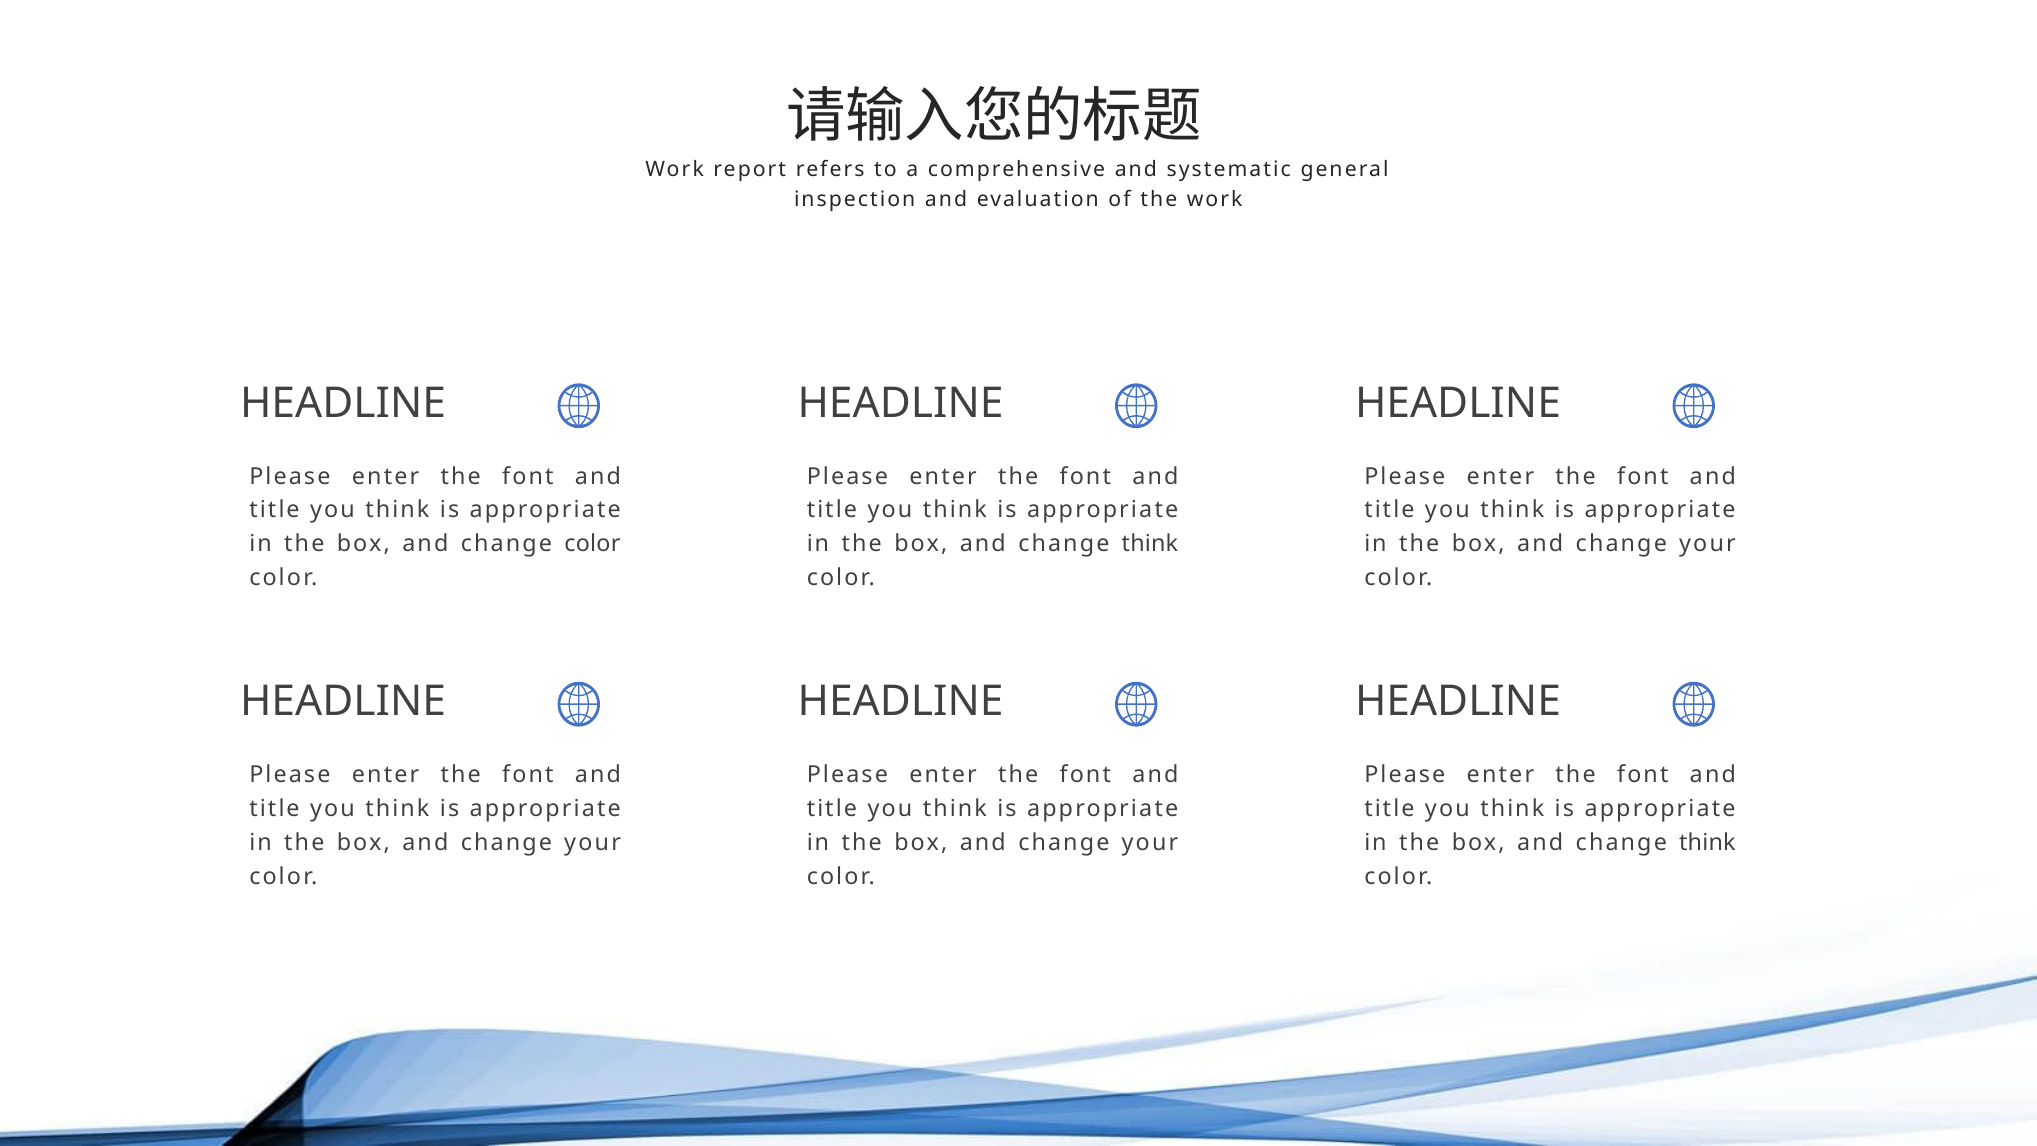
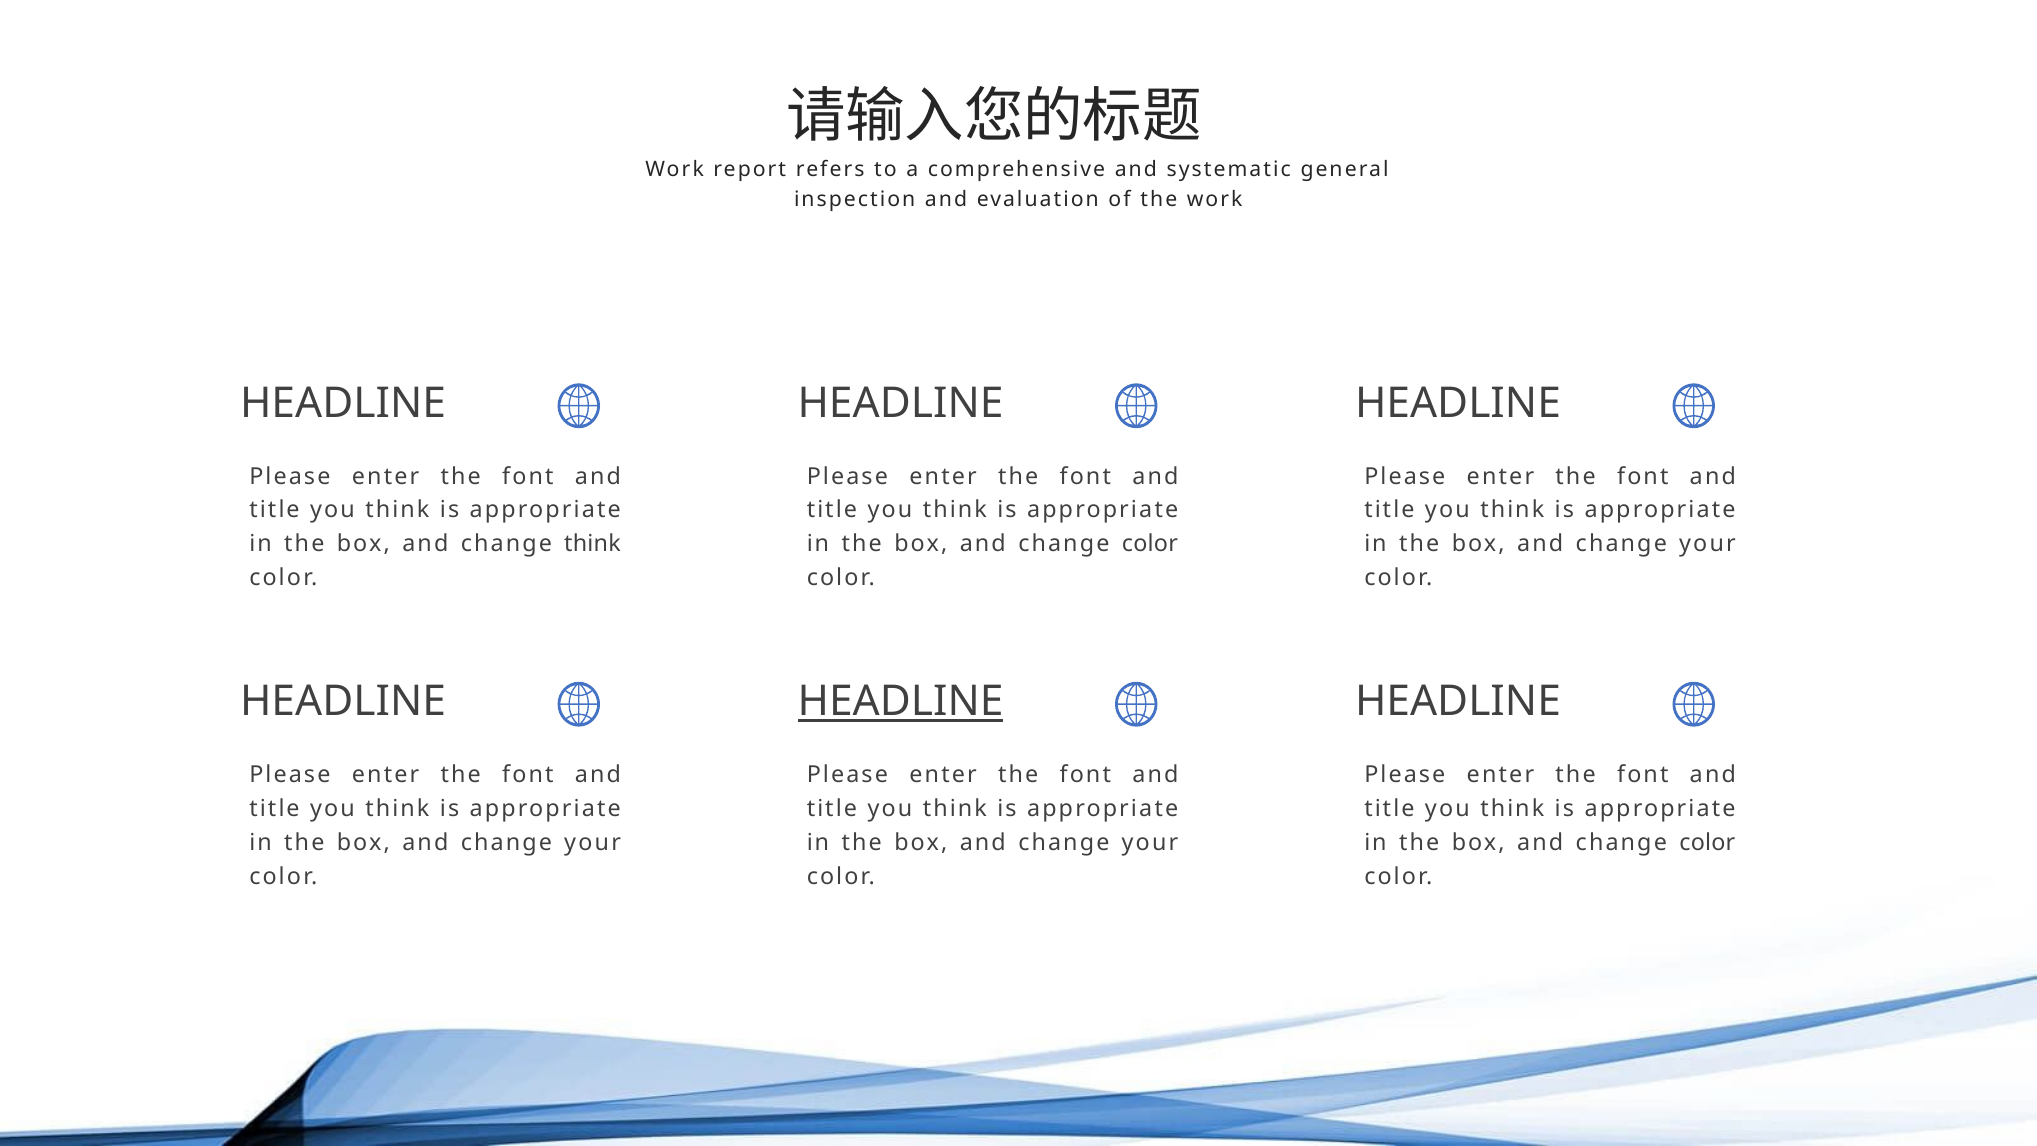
change color: color -> think (592, 544)
think: think -> color (1150, 544)
HEADLINE underline: none -> present (901, 702)
think: think -> color (1707, 842)
